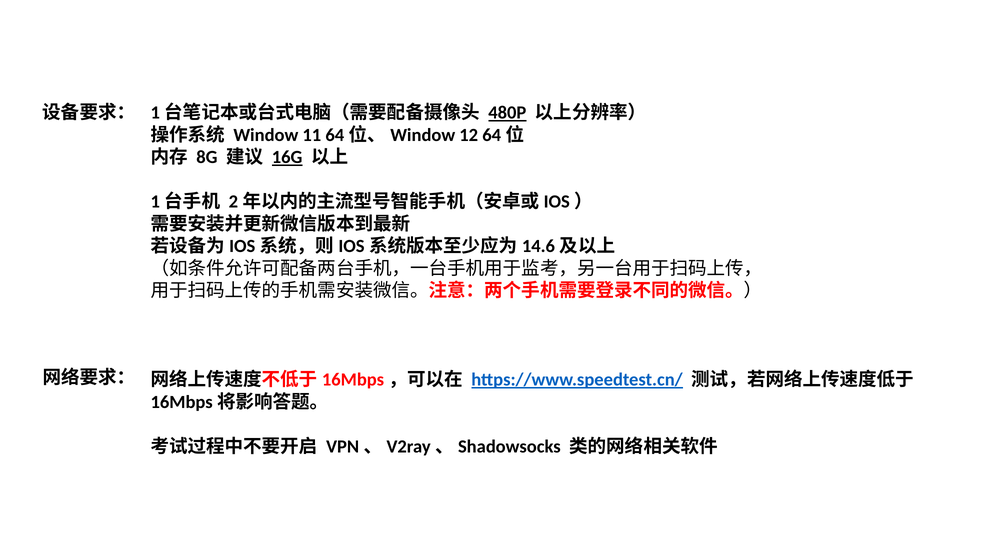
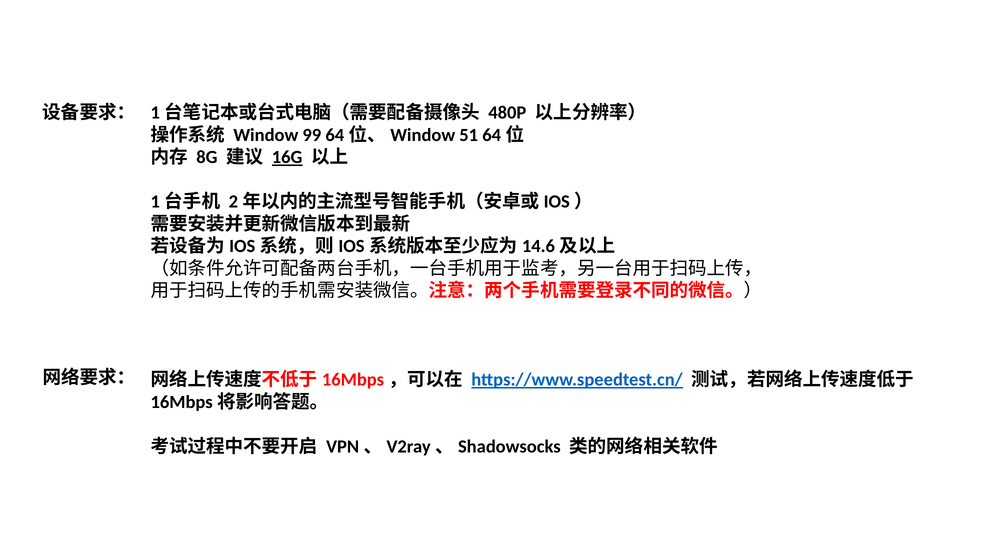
480P underline: present -> none (507, 113)
11: 11 -> 99 (312, 135)
12: 12 -> 51 (469, 135)
